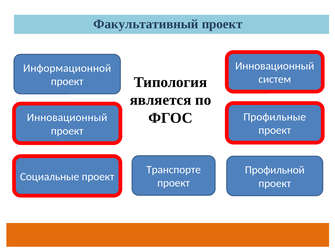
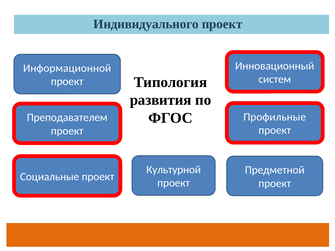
Факультативный: Факультативный -> Индивидуального (146, 24)
является: является -> развития (161, 100)
Инновационный: Инновационный -> Преподавателем (67, 118)
Транспорте: Транспорте -> Культурной (174, 170)
Профильной: Профильной -> Предметной (275, 170)
